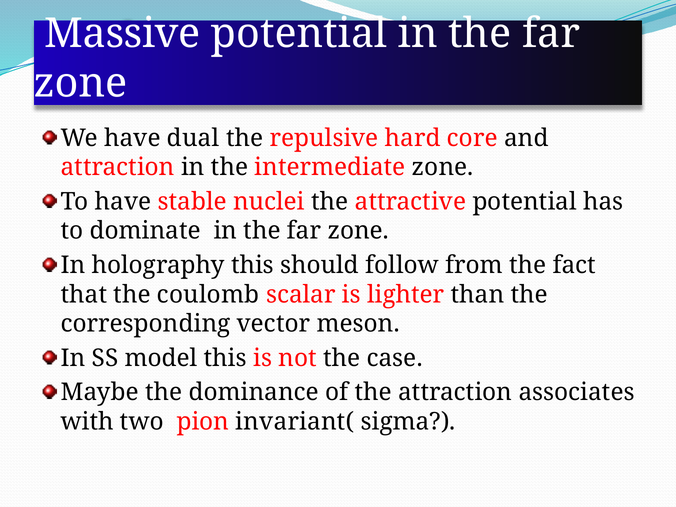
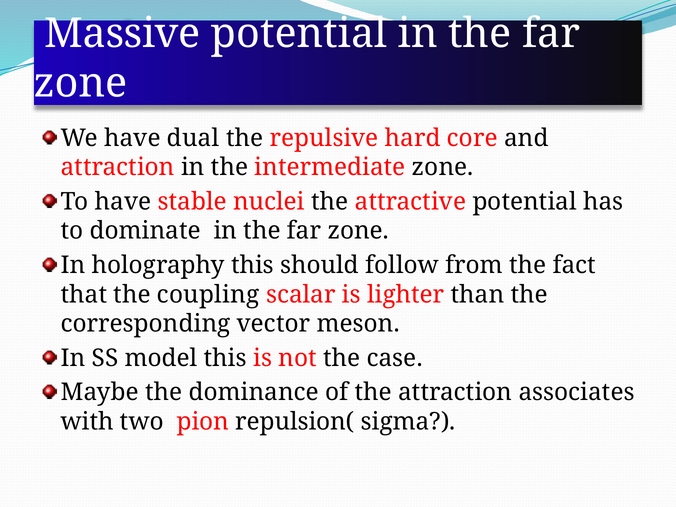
coulomb: coulomb -> coupling (208, 295)
invariant(: invariant( -> repulsion( (295, 422)
